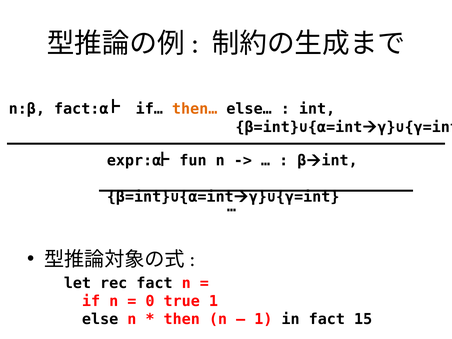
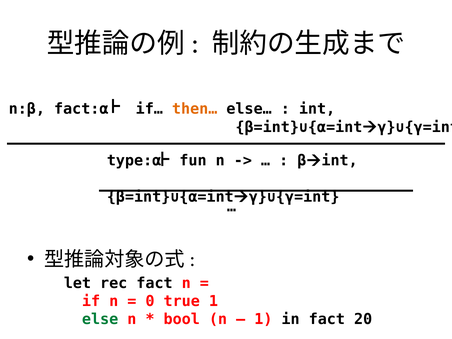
expr:α: expr:α -> type:α (134, 161)
else colour: black -> green (100, 319)
then: then -> bool (182, 319)
15: 15 -> 20 (363, 319)
